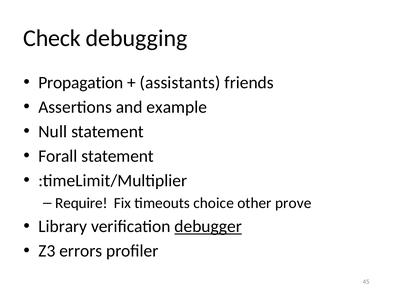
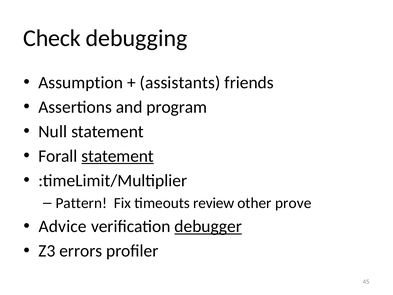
Propagation: Propagation -> Assumption (81, 82)
example: example -> program (177, 107)
statement underline: none -> present (118, 156)
Require: Require -> Pattern (81, 203)
choice: choice -> review (214, 203)
Library: Library -> Advice (63, 226)
